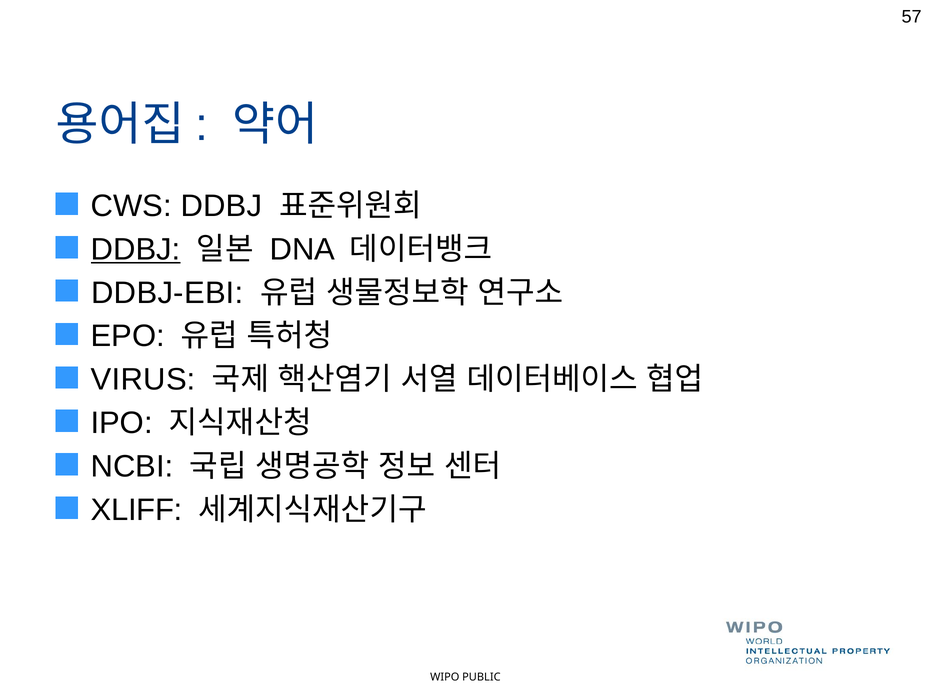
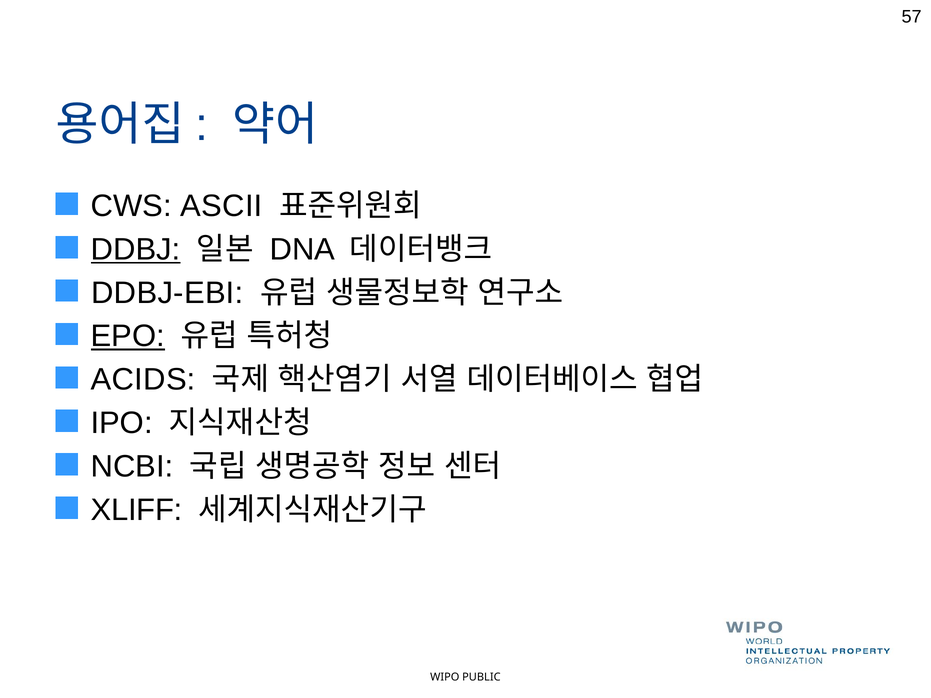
CWS DDBJ: DDBJ -> ASCII (221, 206)
EPO underline: none -> present (128, 336)
VIRUS: VIRUS -> ACIDS (143, 380)
